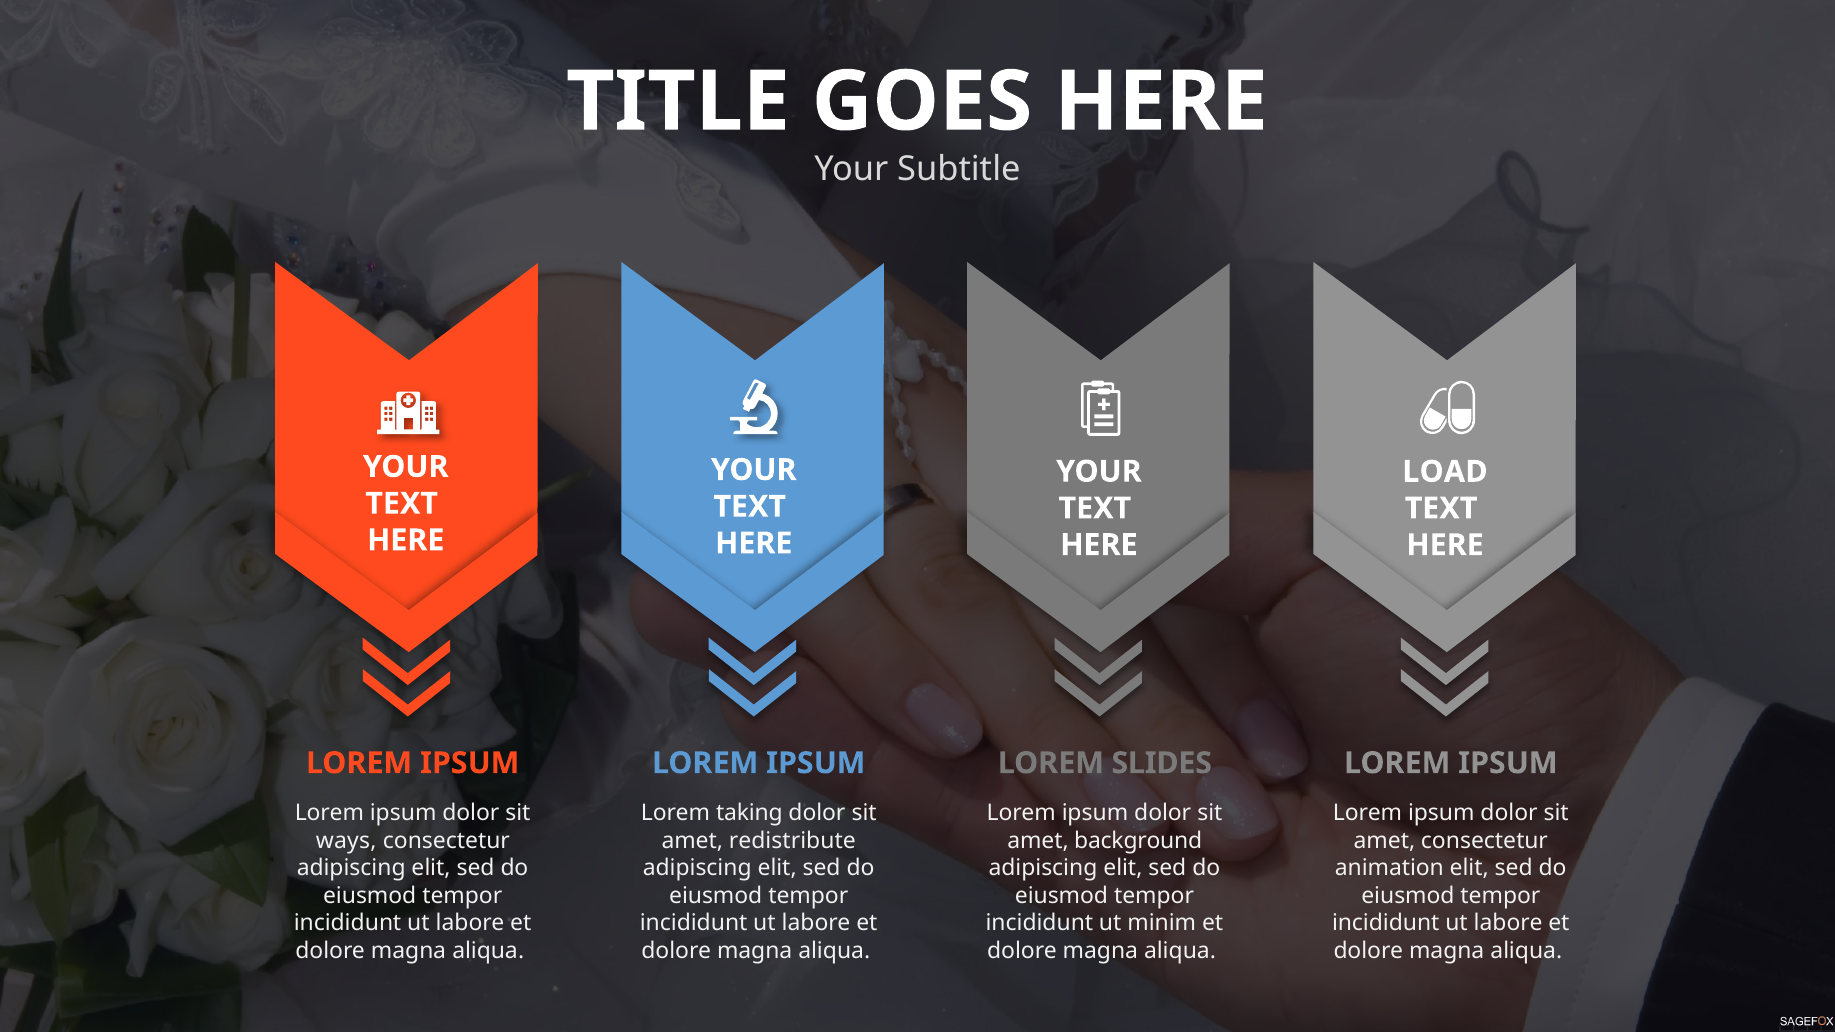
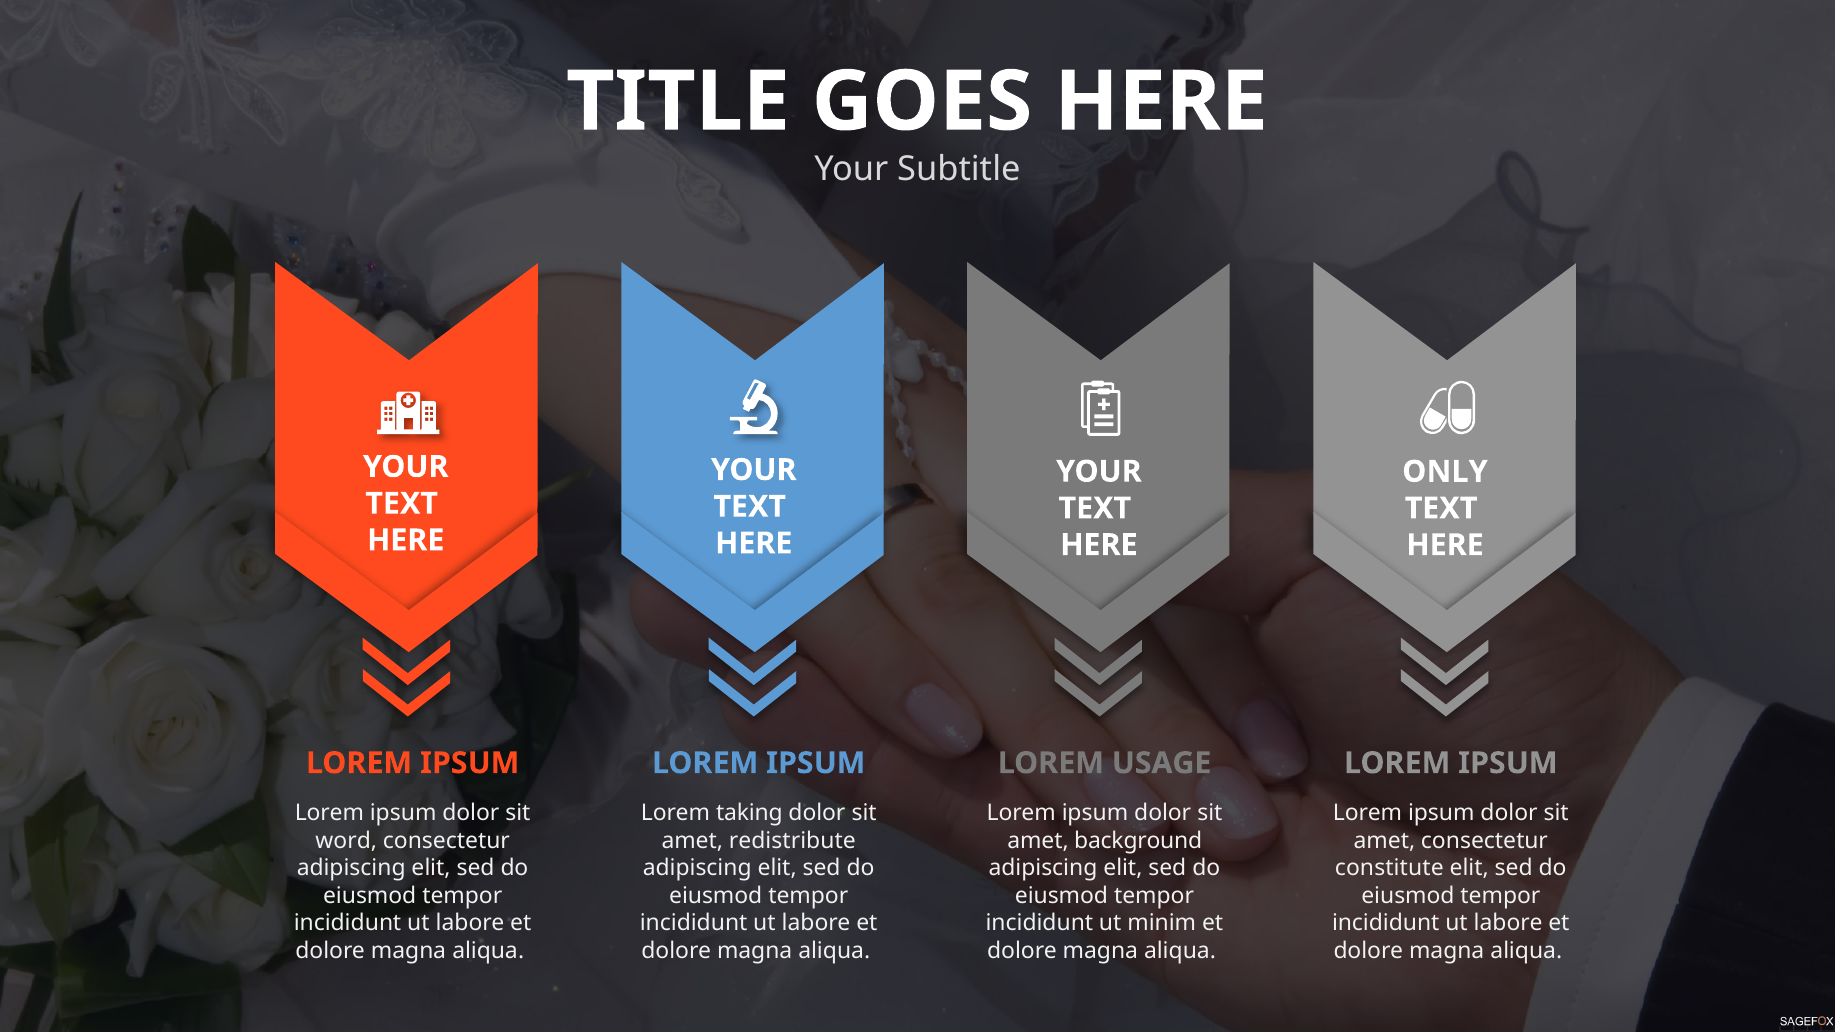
LOAD: LOAD -> ONLY (1445, 472)
SLIDES: SLIDES -> USAGE (1162, 763)
ways: ways -> word (346, 841)
animation: animation -> constitute (1389, 868)
